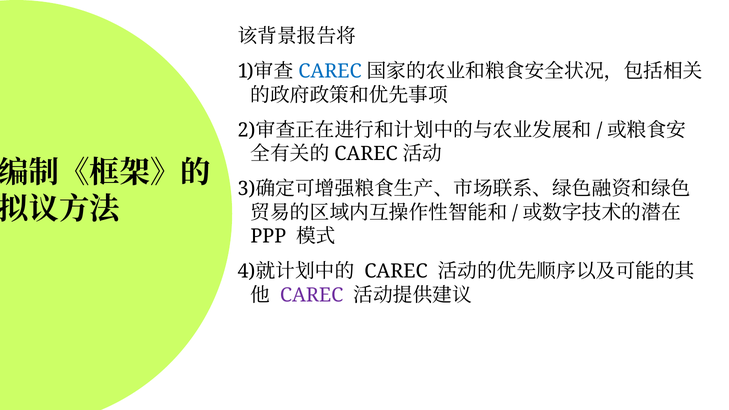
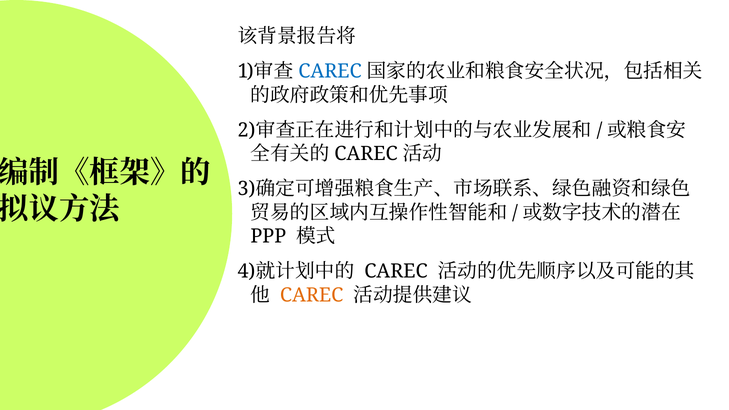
CAREC colour: purple -> orange (312, 295)
